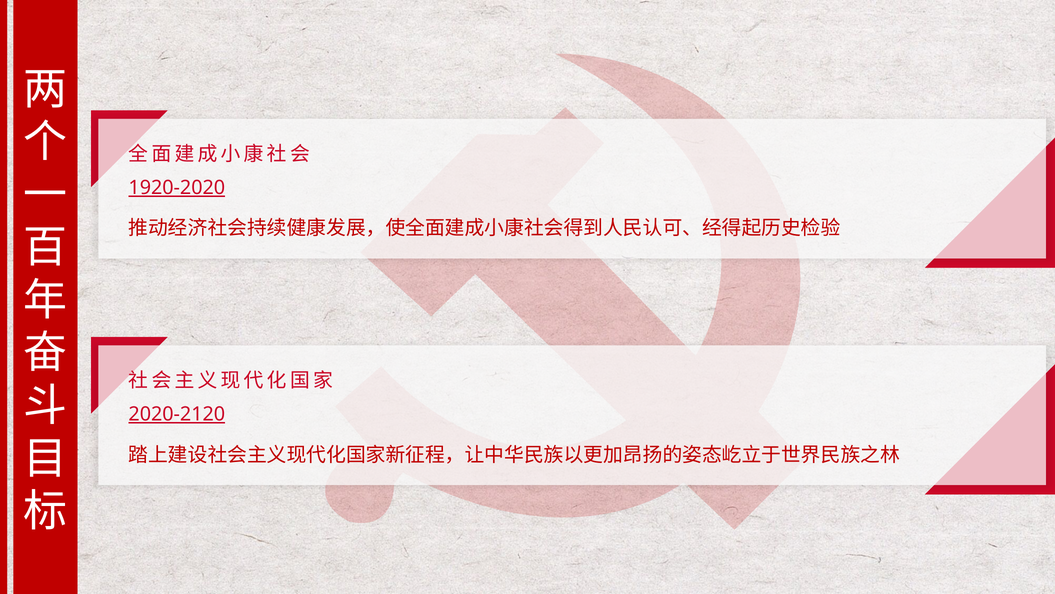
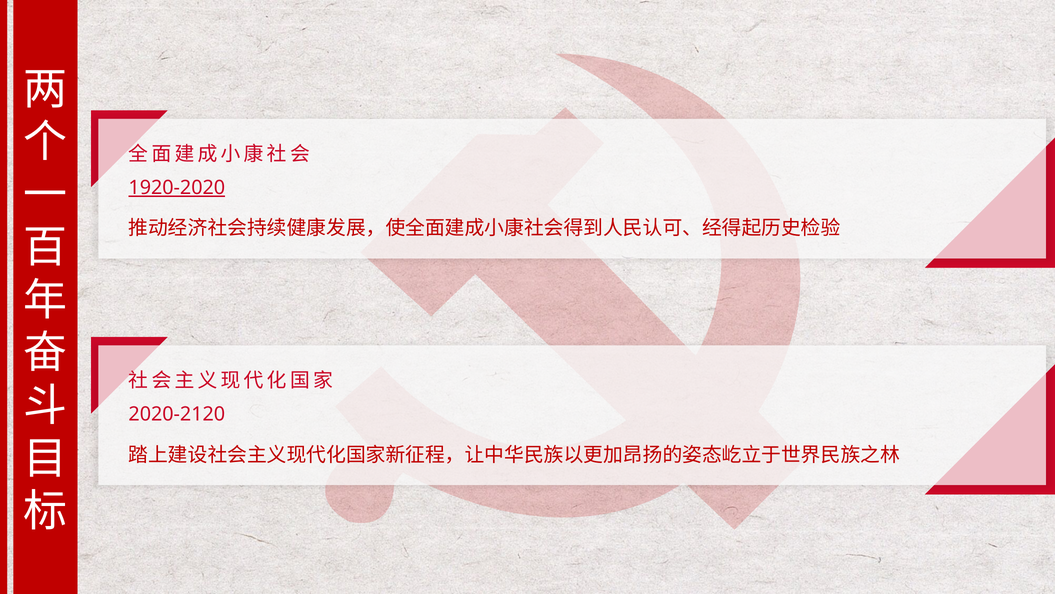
2020-2120 underline: present -> none (177, 414)
